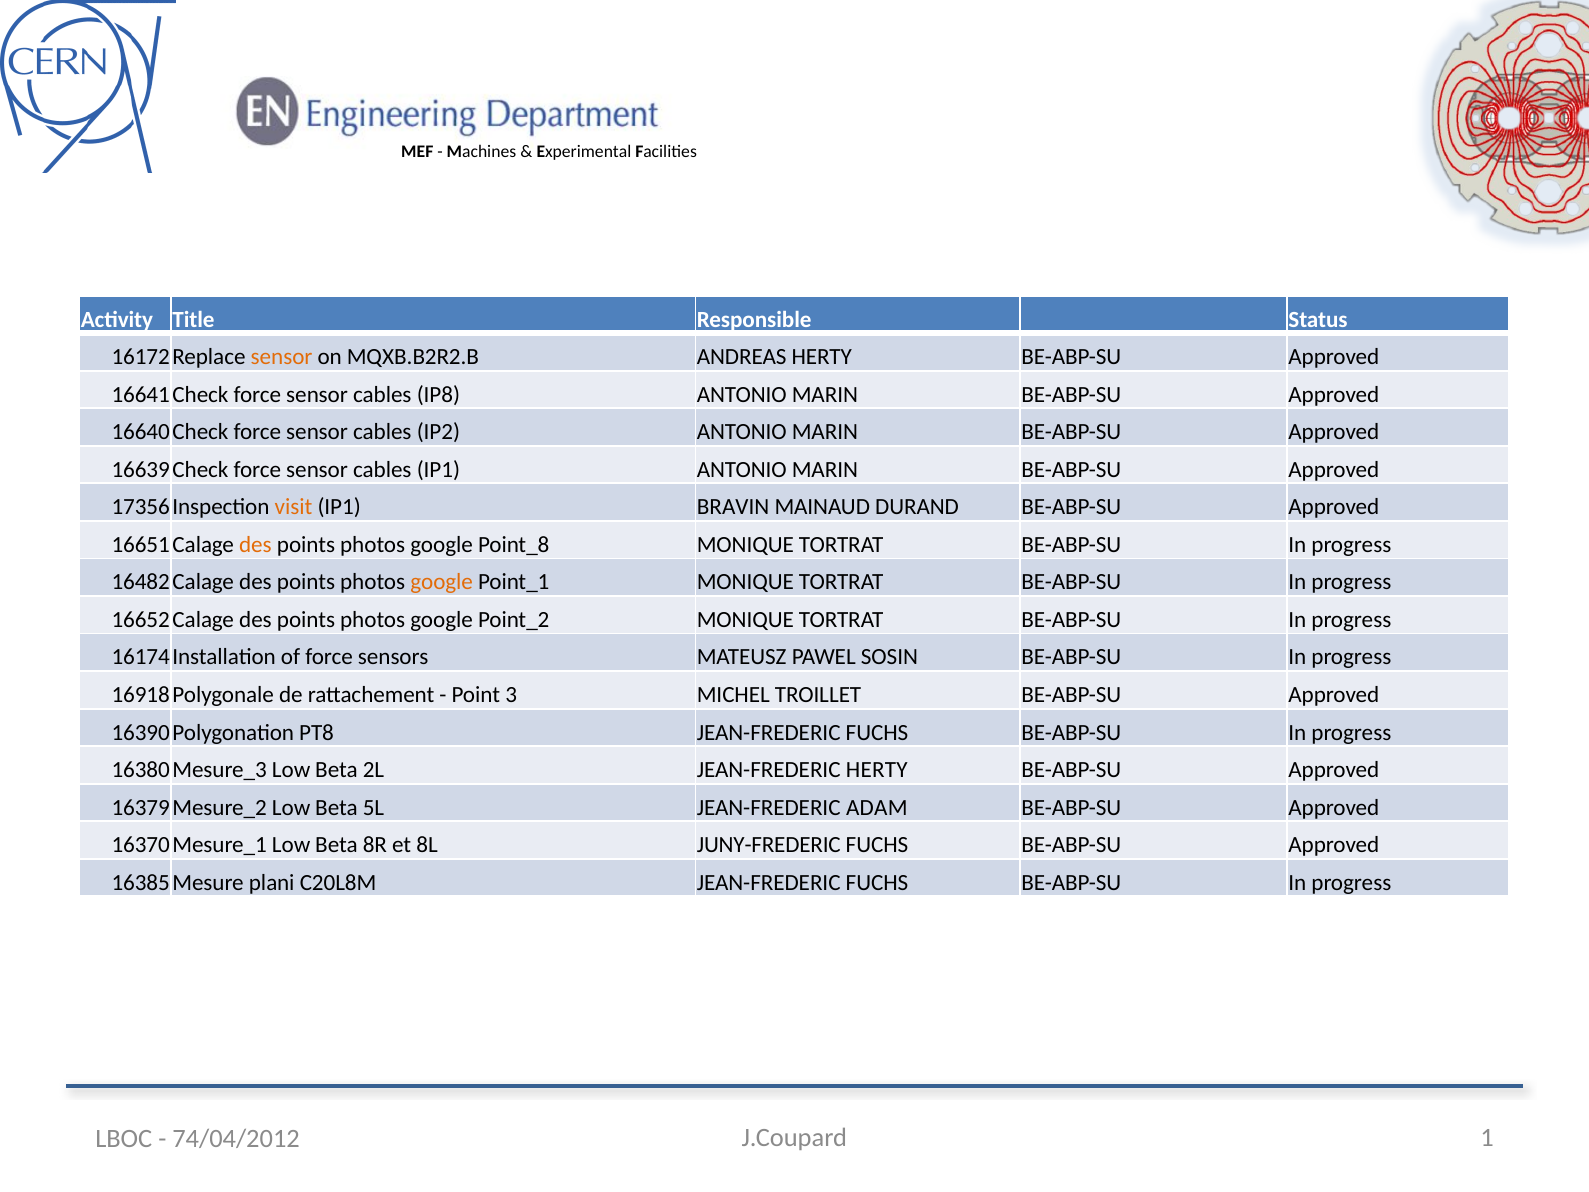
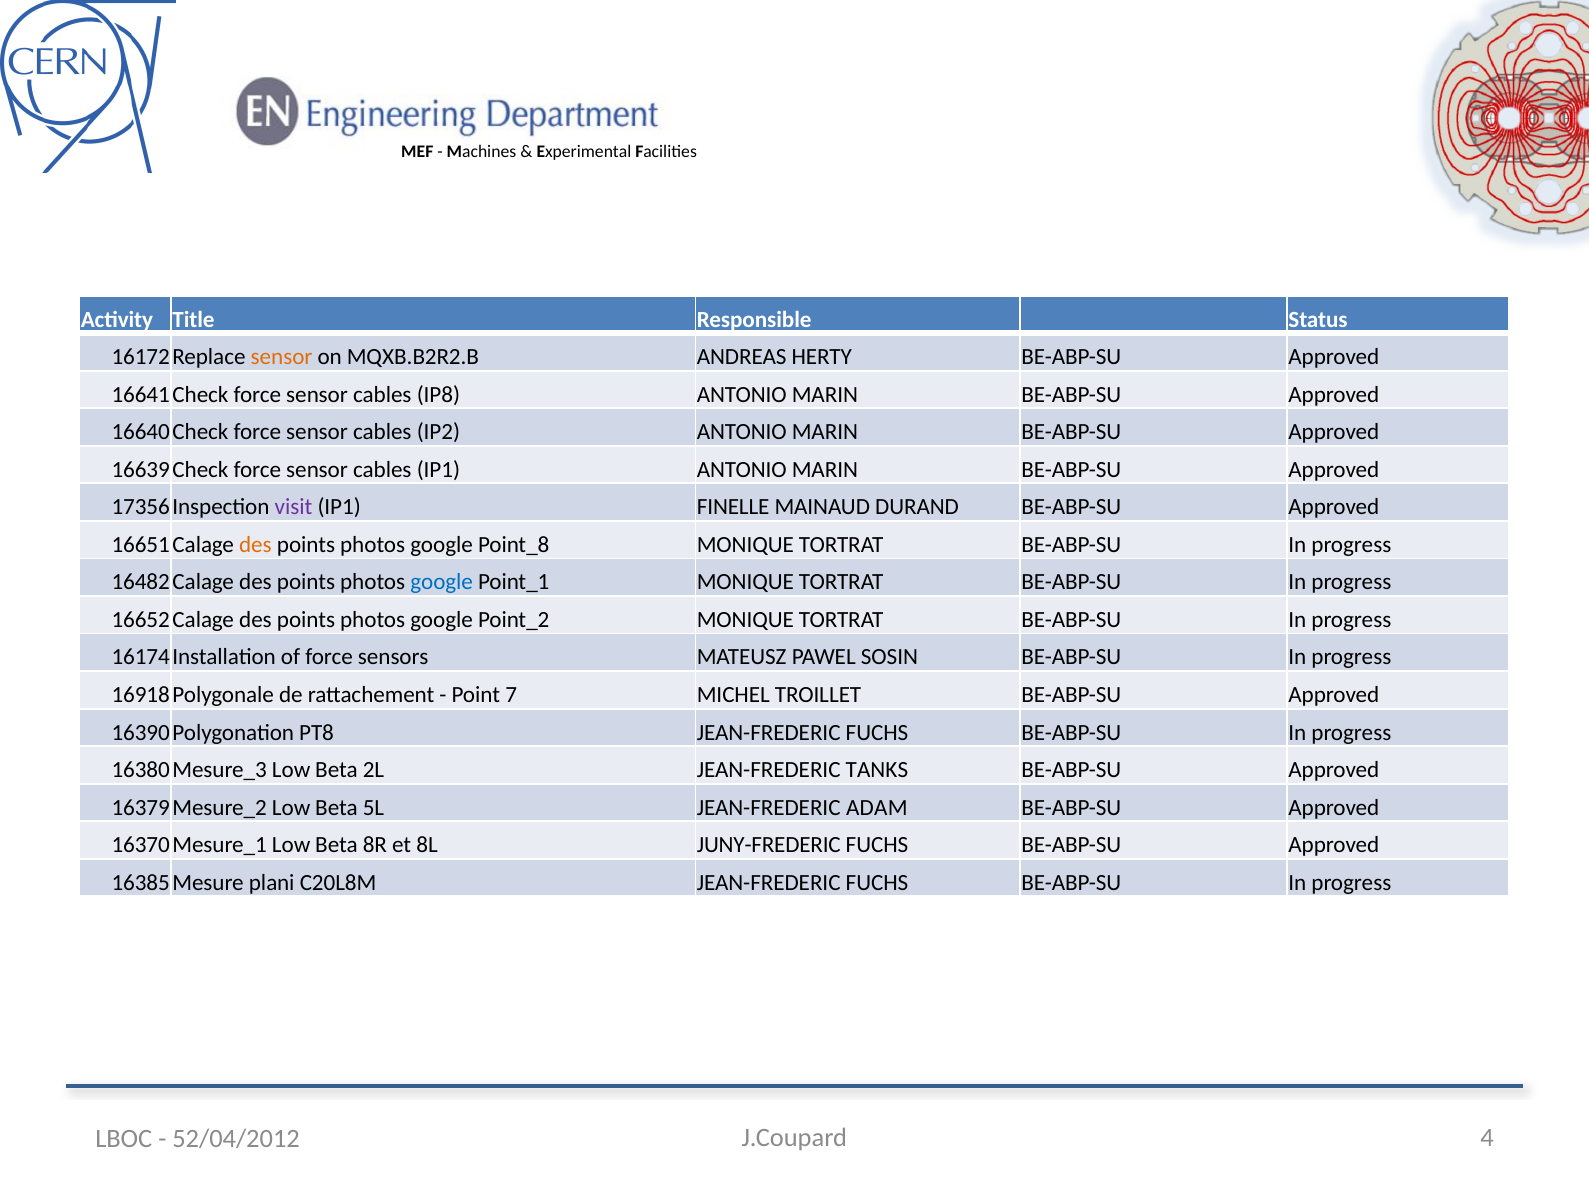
visit colour: orange -> purple (294, 507)
BRAVIN: BRAVIN -> FINELLE (733, 507)
google colour: orange -> blue (442, 582)
3: 3 -> 7 (511, 695)
JEAN-FREDERIC HERTY: HERTY -> TANKS (877, 770)
1: 1 -> 4 (1487, 1138)
74/04/2012: 74/04/2012 -> 52/04/2012 (236, 1138)
